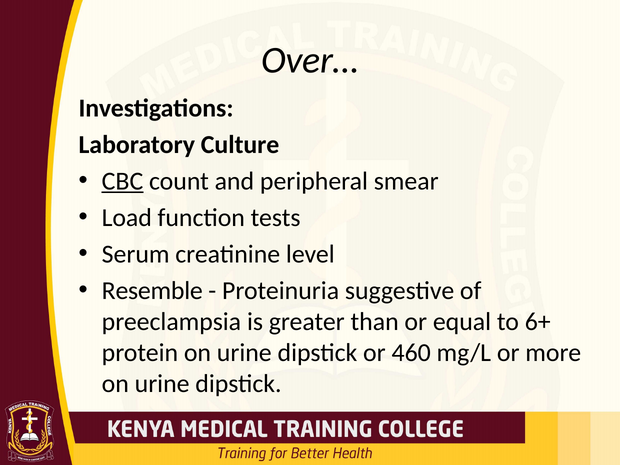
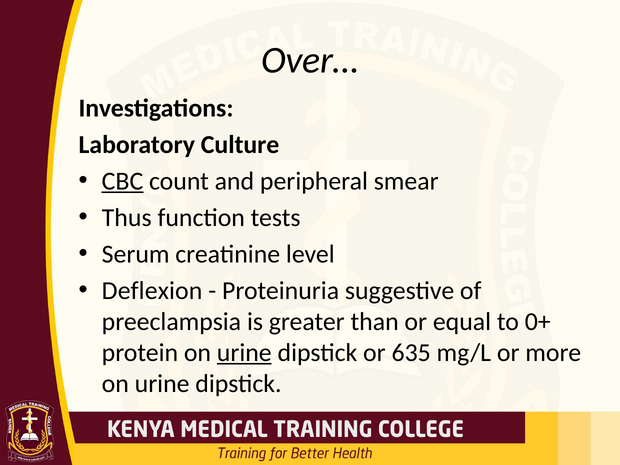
Load: Load -> Thus (127, 218)
Resemble: Resemble -> Deflexion (152, 291)
6+: 6+ -> 0+ (538, 322)
urine underline: none -> present (244, 353)
460: 460 -> 635 (411, 353)
